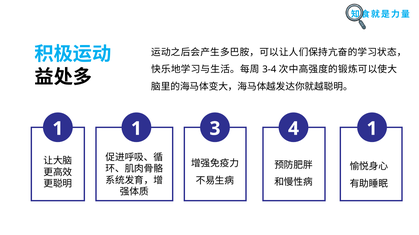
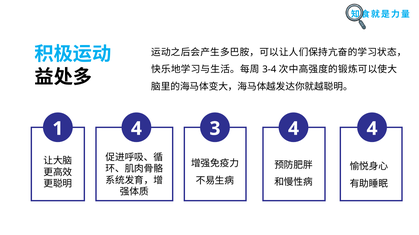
1 1: 1 -> 4 (136, 129)
4 1: 1 -> 4 (372, 129)
